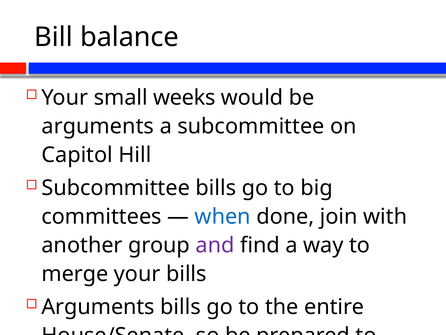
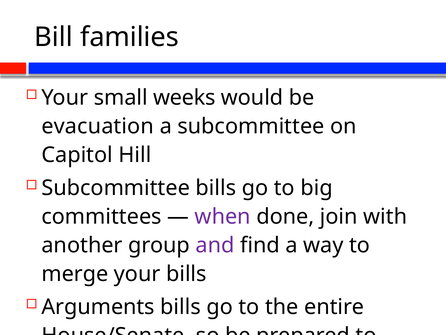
balance: balance -> families (129, 37)
arguments: arguments -> evacuation (98, 126)
when colour: blue -> purple (223, 216)
